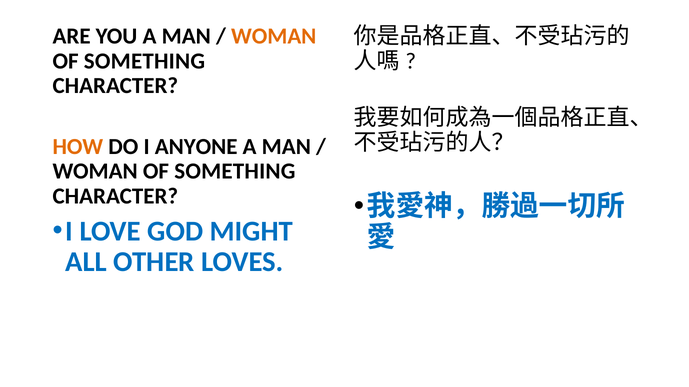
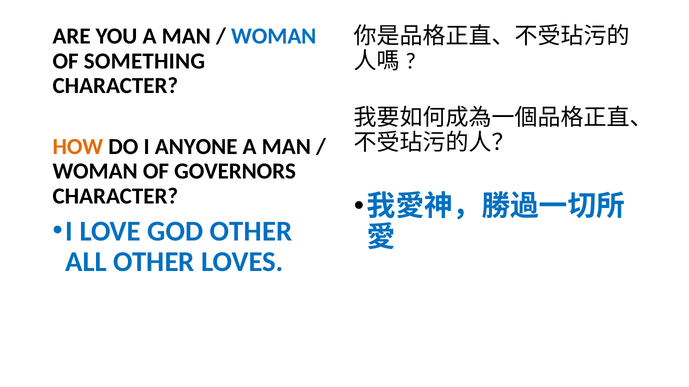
WOMAN colour: orange -> blue (274, 36)
SOMETHING: SOMETHING -> GOVERNORS (235, 172)
GOD MIGHT: MIGHT -> OTHER (251, 231)
